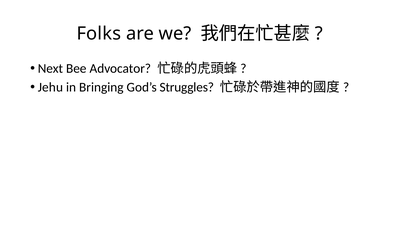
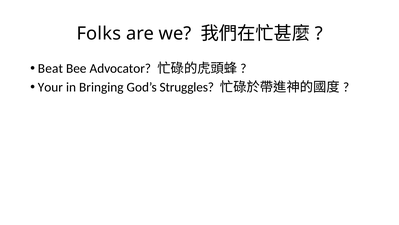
Next: Next -> Beat (50, 68)
Jehu: Jehu -> Your (50, 87)
